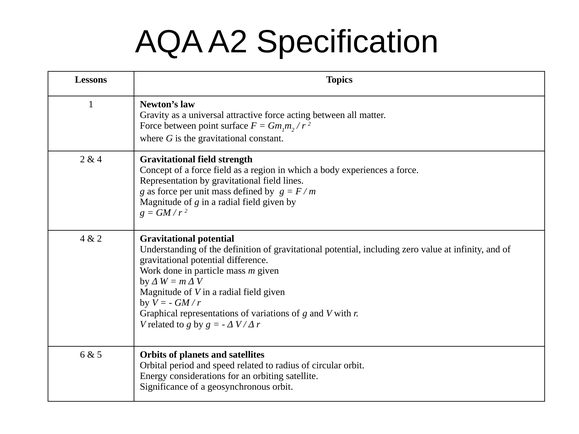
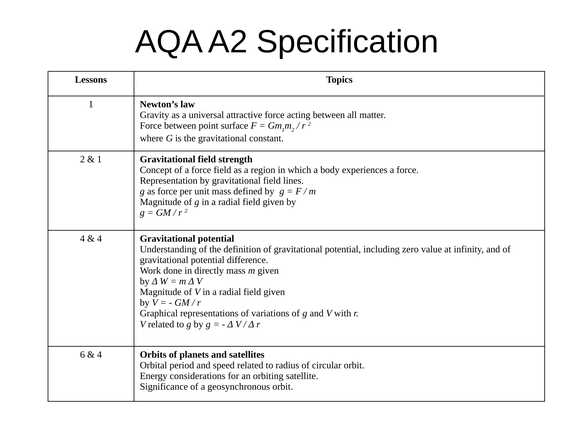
4: 4 -> 1 (99, 159)
2: 2 -> 4 (99, 239)
particle: particle -> directly (209, 271)
5: 5 -> 4 (99, 355)
